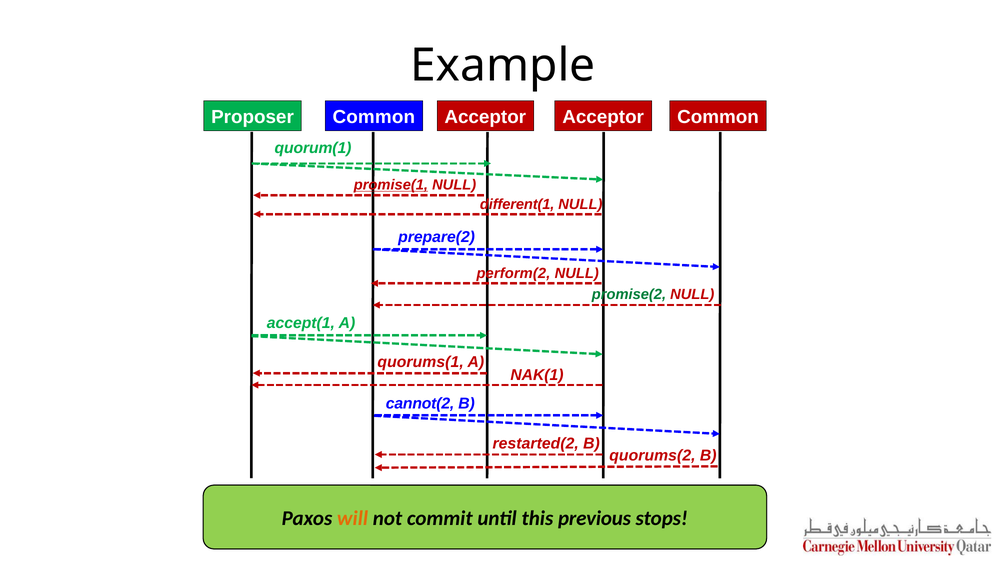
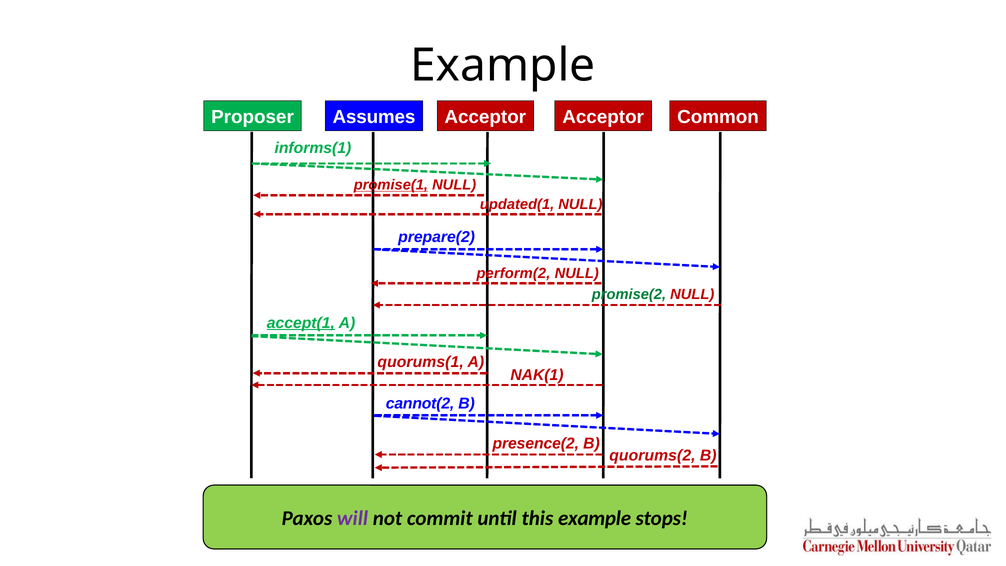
Common: Common -> Assumes (374, 117)
quorum(1: quorum(1 -> informs(1 (313, 148)
different(1: different(1 -> updated(1 (517, 204)
accept(1 underline: none -> present (301, 323)
restarted(2: restarted(2 -> presence(2 (536, 443)
will colour: orange -> purple (353, 518)
this previous: previous -> example (595, 518)
